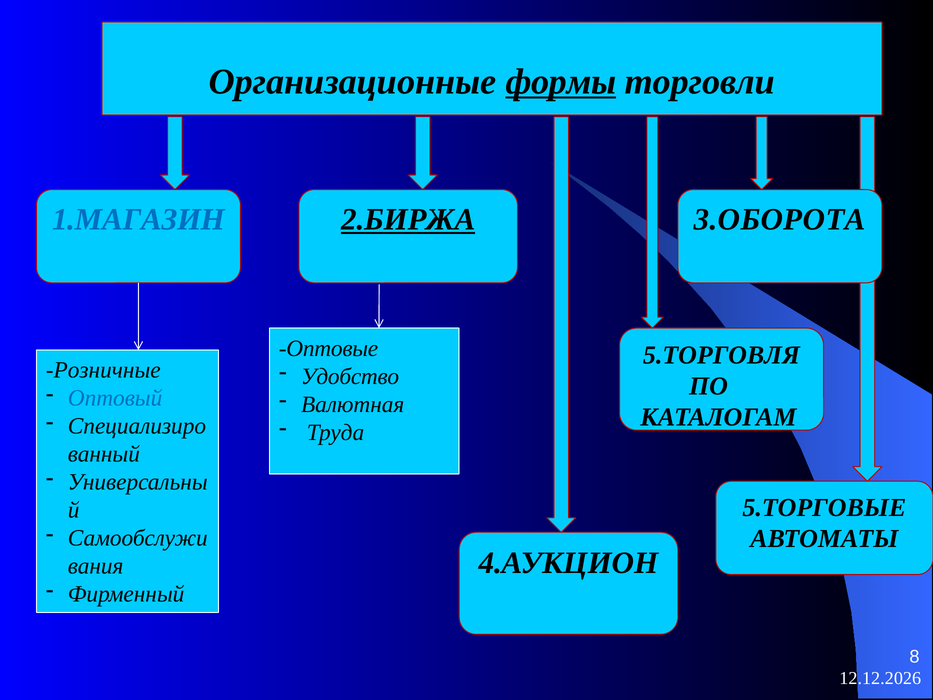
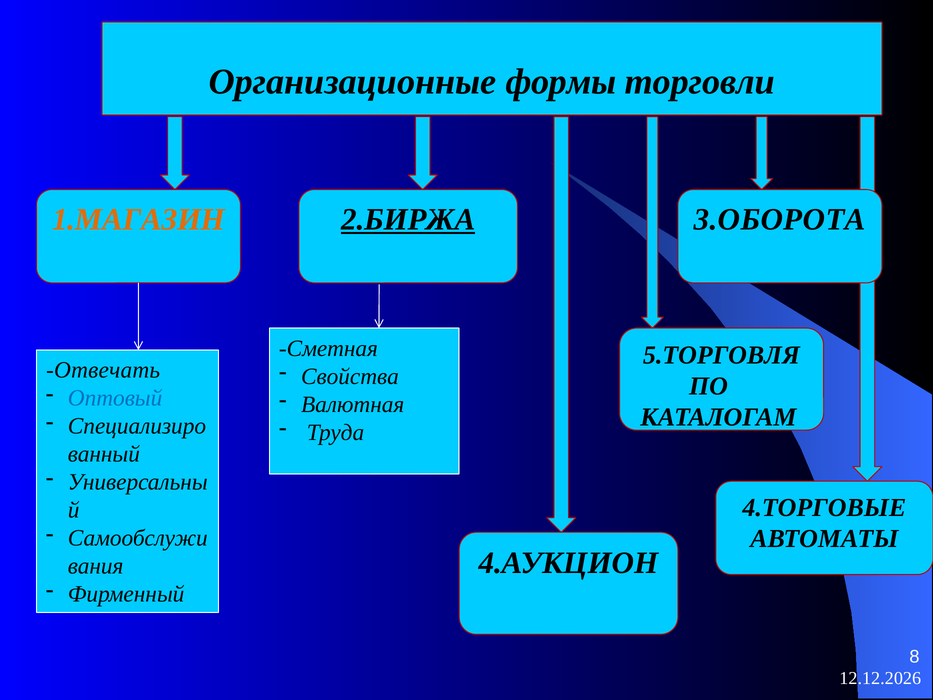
формы underline: present -> none (561, 82)
1.МАГАЗИН colour: blue -> orange (139, 219)
Оптовые: Оптовые -> Сметная (328, 348)
Розничные: Розничные -> Отвечать (103, 370)
Удобство: Удобство -> Свойства (350, 376)
5.ТОРГОВЫЕ: 5.ТОРГОВЫЕ -> 4.ТОРГОВЫЕ (824, 508)
